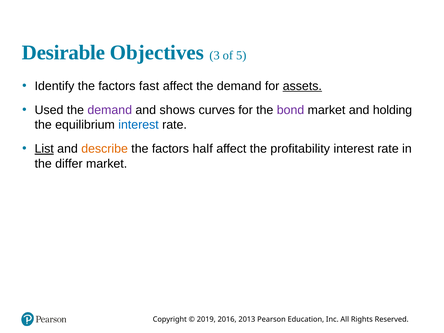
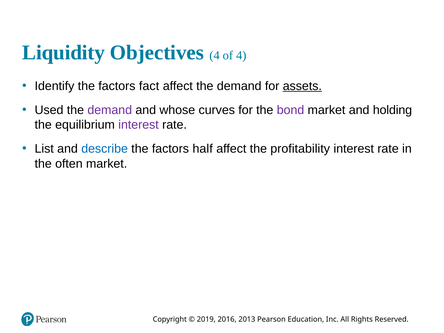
Desirable: Desirable -> Liquidity (64, 53)
Objectives 3: 3 -> 4 (215, 55)
of 5: 5 -> 4 (241, 55)
fast: fast -> fact (149, 86)
shows: shows -> whose (177, 110)
interest colour: blue -> purple (139, 125)
List underline: present -> none (44, 149)
describe colour: orange -> blue (105, 149)
differ: differ -> often (69, 164)
